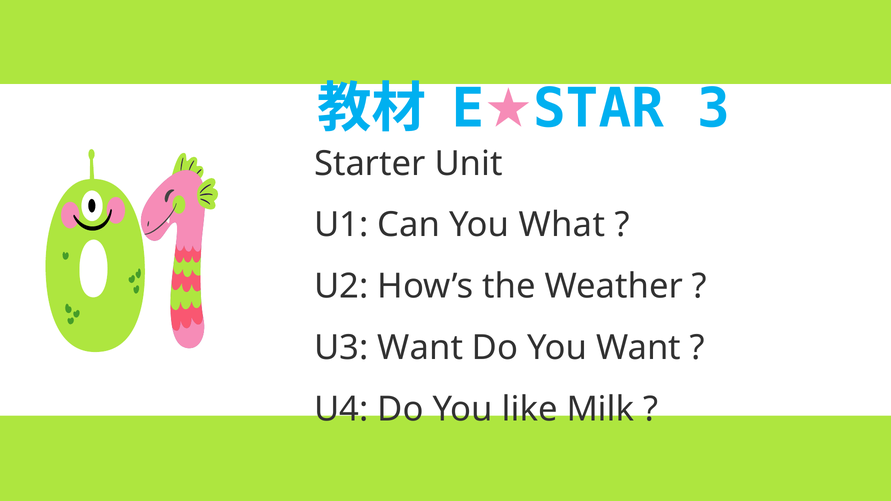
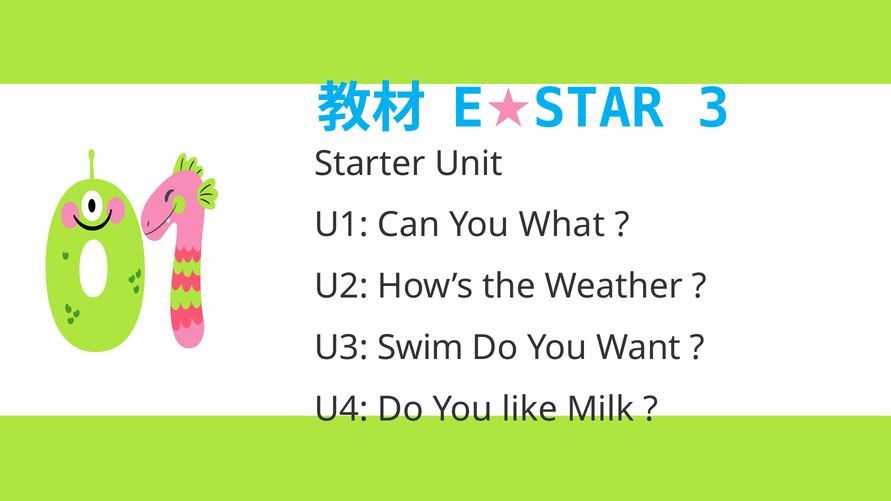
U3 Want: Want -> Swim (420, 348)
